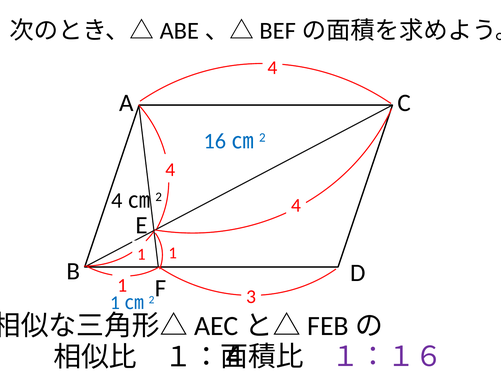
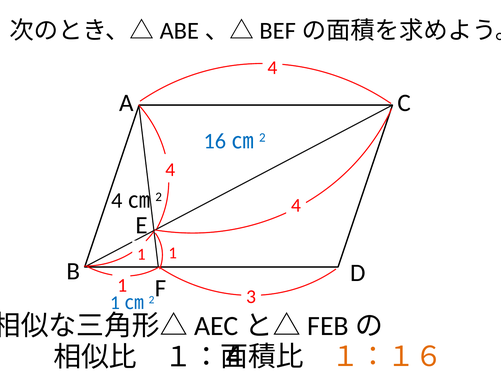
１：１６ colour: purple -> orange (387, 357)
